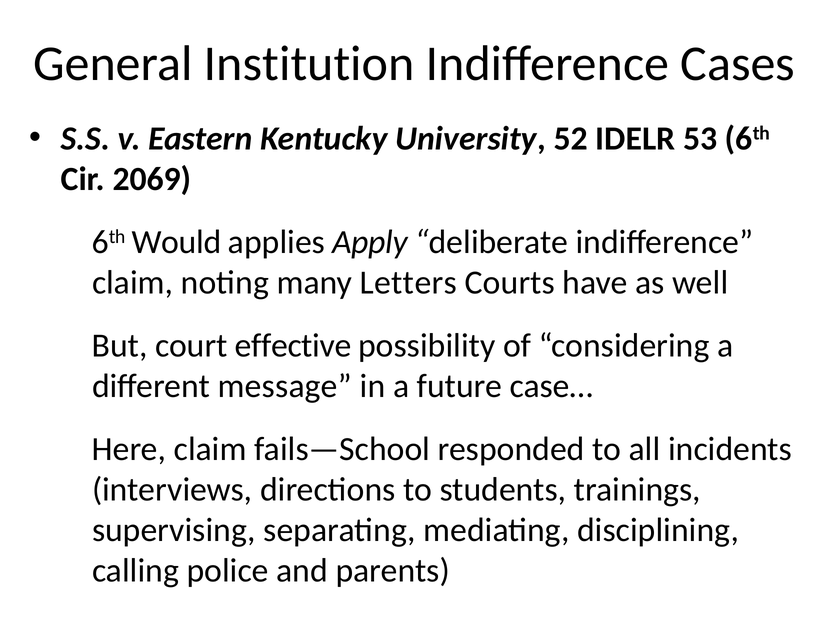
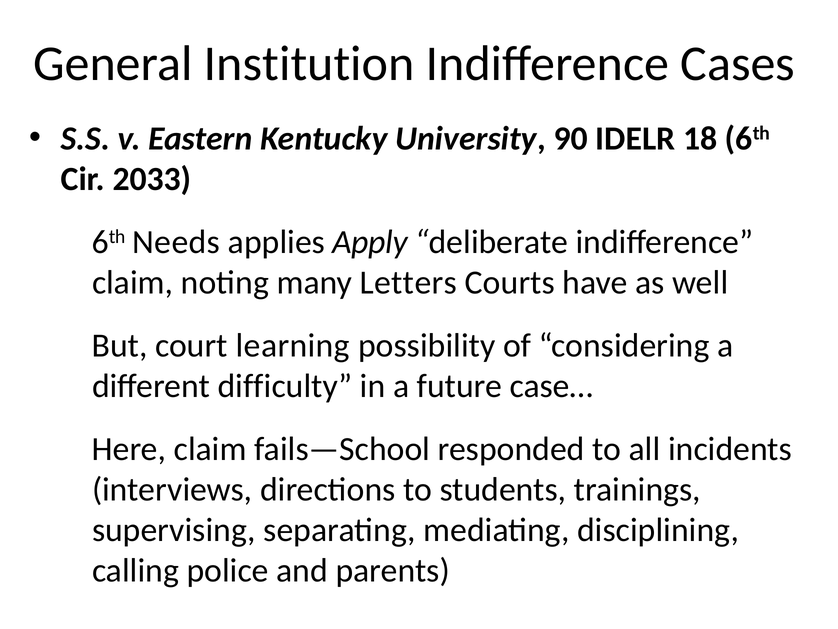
52: 52 -> 90 (571, 139)
53: 53 -> 18 (700, 139)
2069: 2069 -> 2033 (152, 179)
Would: Would -> Needs (176, 242)
effective: effective -> learning (293, 345)
message: message -> difficulty (285, 386)
